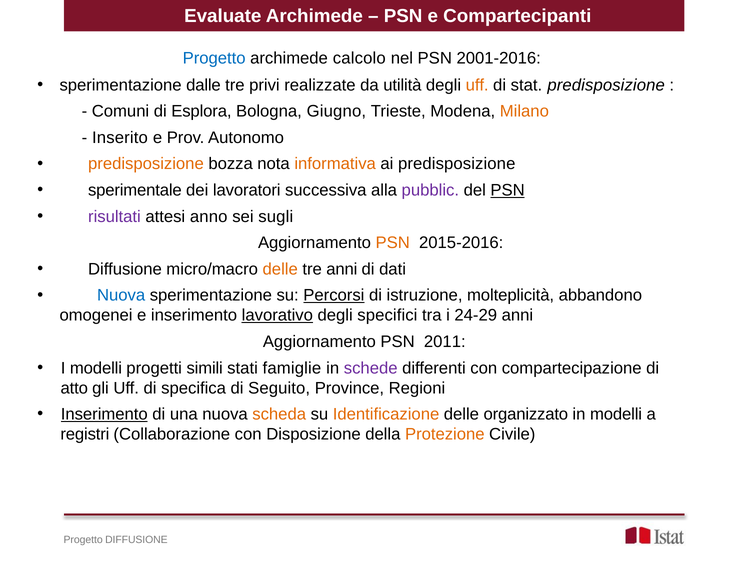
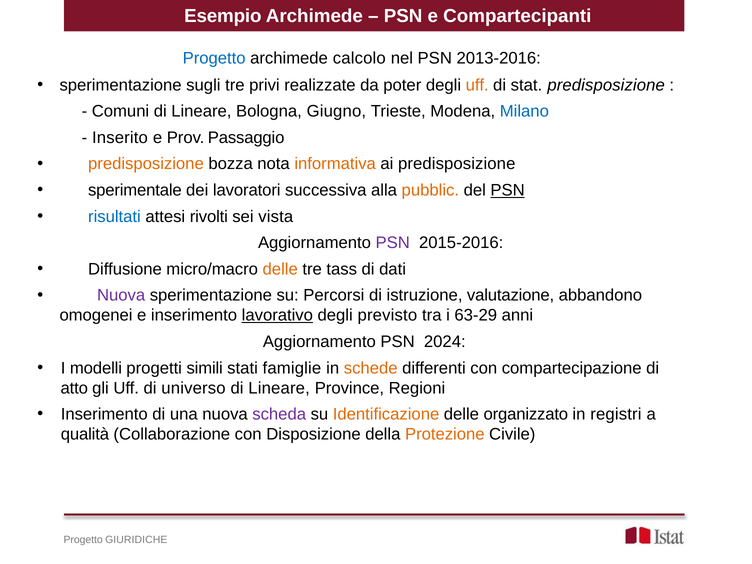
Evaluate: Evaluate -> Esempio (223, 16)
2001-2016: 2001-2016 -> 2013-2016 (499, 58)
dalle: dalle -> sugli (203, 85)
utilità: utilità -> poter (402, 85)
Comuni di Esplora: Esplora -> Lineare (201, 111)
Milano colour: orange -> blue (524, 111)
Autonomo: Autonomo -> Passaggio (246, 138)
pubblic colour: purple -> orange (430, 190)
risultati colour: purple -> blue (114, 217)
anno: anno -> rivolti (209, 217)
sugli: sugli -> vista (276, 217)
PSN colour: orange -> purple (393, 243)
tre anni: anni -> tass (342, 269)
Nuova colour: blue -> purple (121, 295)
Percorsi underline: present -> none (334, 295)
molteplicità: molteplicità -> valutazione (511, 295)
specifici: specifici -> previsto (387, 315)
24-29: 24-29 -> 63-29 (476, 315)
2011: 2011 -> 2024 (445, 342)
schede colour: purple -> orange (371, 368)
specifica: specifica -> universo (193, 388)
Seguito: Seguito -> Lineare (279, 388)
Inserimento underline: present -> none (104, 414)
scheda colour: orange -> purple (279, 414)
in modelli: modelli -> registri (616, 414)
registri: registri -> qualità (85, 434)
Progetto DIFFUSIONE: DIFFUSIONE -> GIURIDICHE (136, 540)
